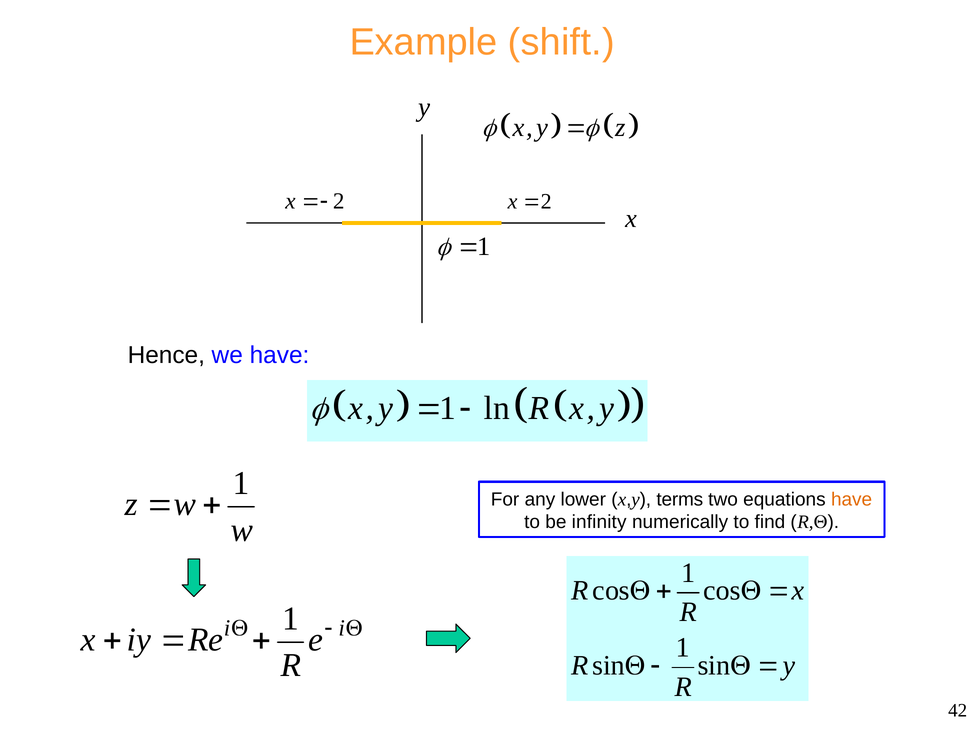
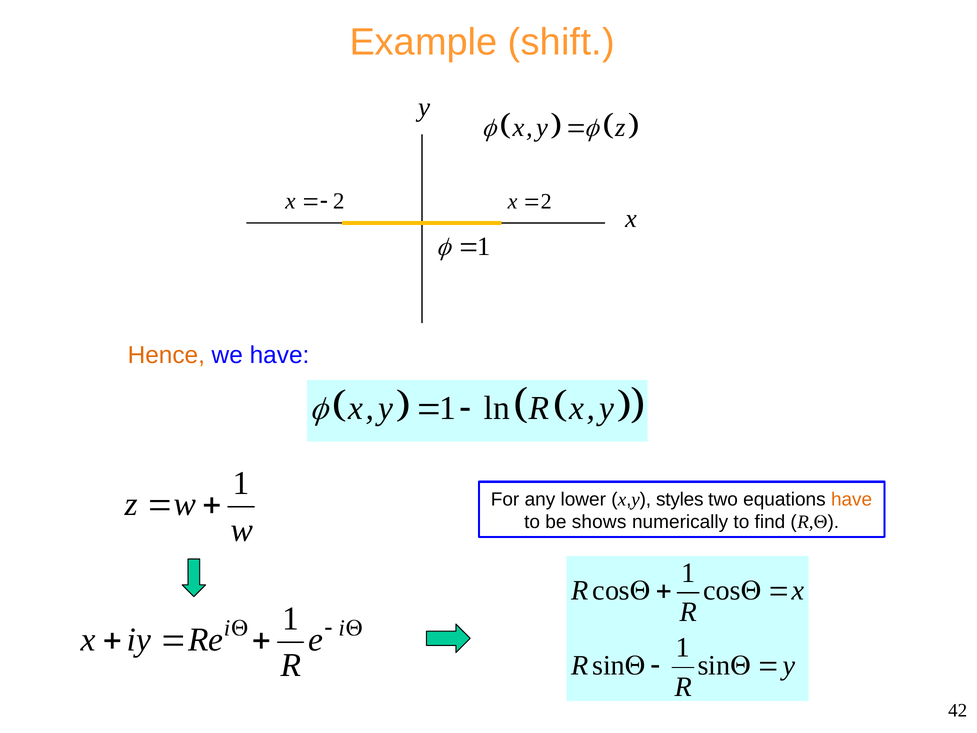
Hence colour: black -> orange (166, 355)
terms: terms -> styles (680, 499)
infinity: infinity -> shows (599, 522)
